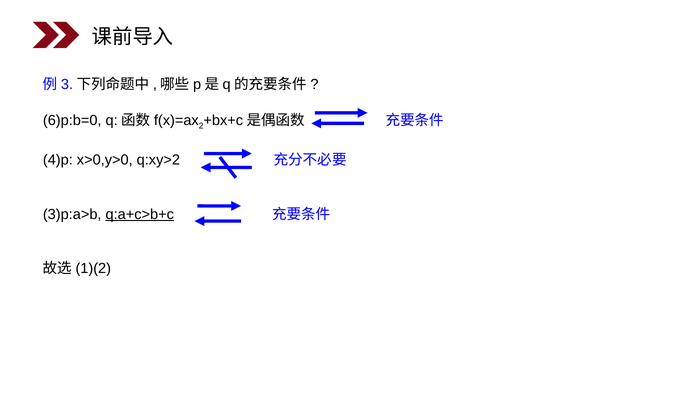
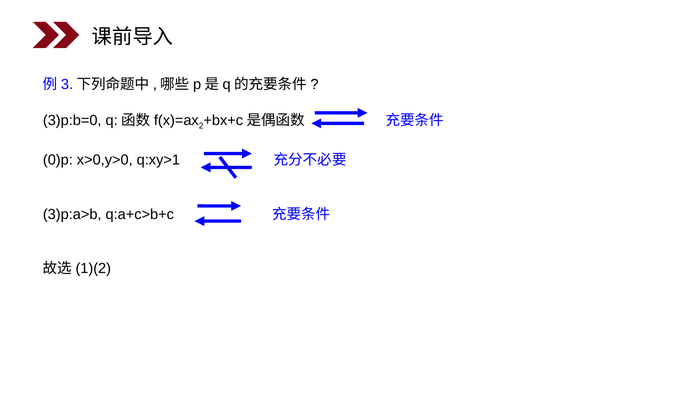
6)p:b=0: 6)p:b=0 -> 3)p:b=0 (72, 120)
4)p: 4)p -> 0)p (58, 160)
q:xy>2: q:xy>2 -> q:xy>1 (158, 160)
q:a+c>b+c underline: present -> none (140, 214)
